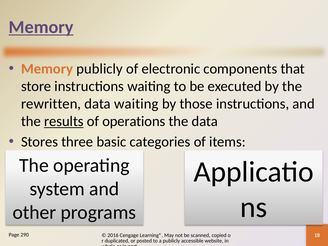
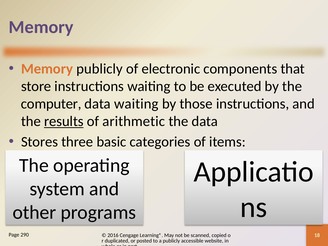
Memory underline: present -> none (41, 27)
rewritten: rewritten -> computer (51, 104)
operations: operations -> arithmetic (134, 121)
